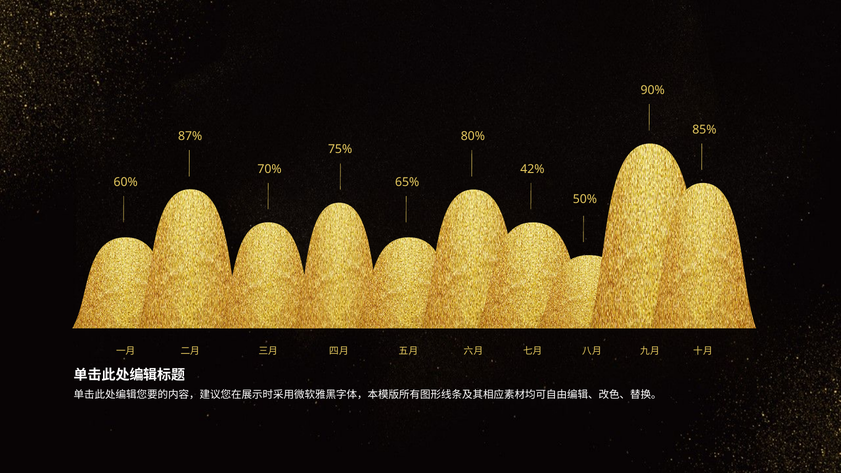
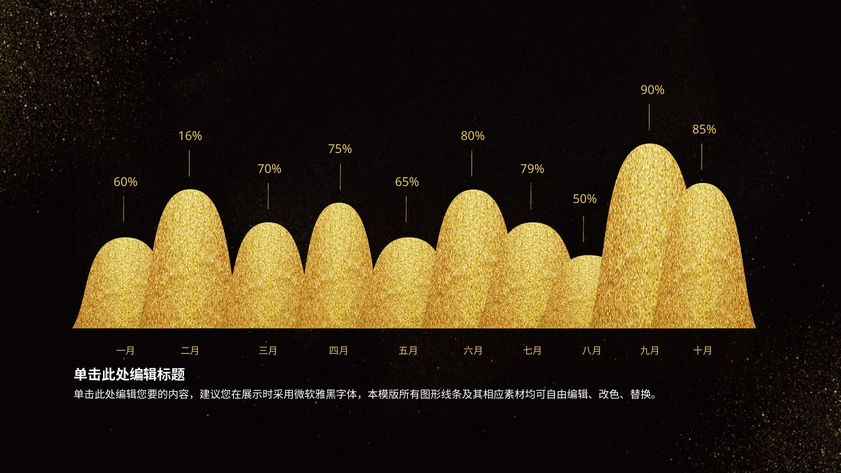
87%: 87% -> 16% (190, 136)
42%: 42% -> 79% (532, 169)
